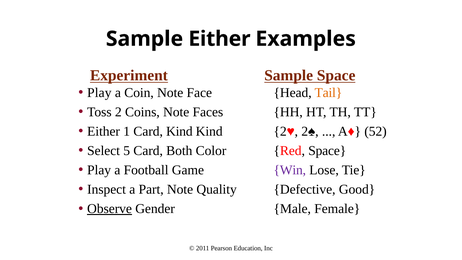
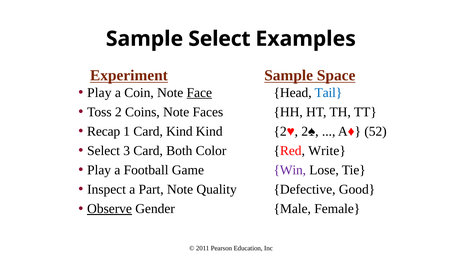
Sample Either: Either -> Select (219, 39)
Face underline: none -> present (199, 93)
Tail colour: orange -> blue (328, 93)
Either: Either -> Recap (104, 131)
5: 5 -> 3 (127, 151)
Red Space: Space -> Write (327, 151)
